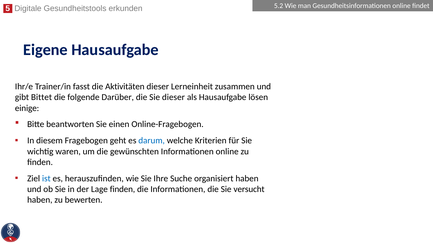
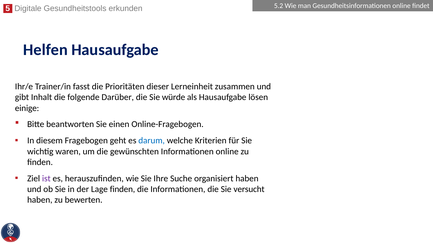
Eigene: Eigene -> Helfen (45, 50)
Aktivitäten: Aktivitäten -> Prioritäten (125, 87)
Bittet: Bittet -> Inhalt (42, 98)
Sie dieser: dieser -> würde (174, 98)
ist colour: blue -> purple (46, 179)
